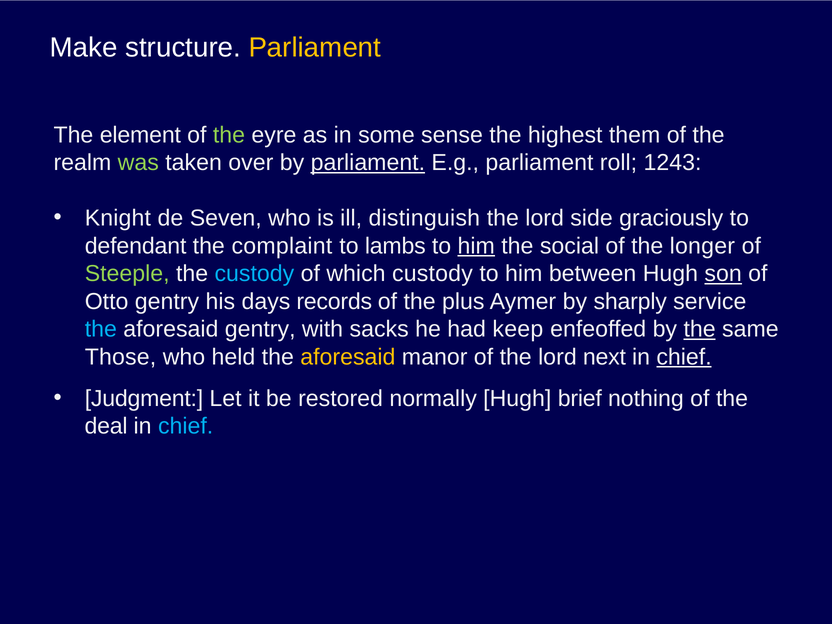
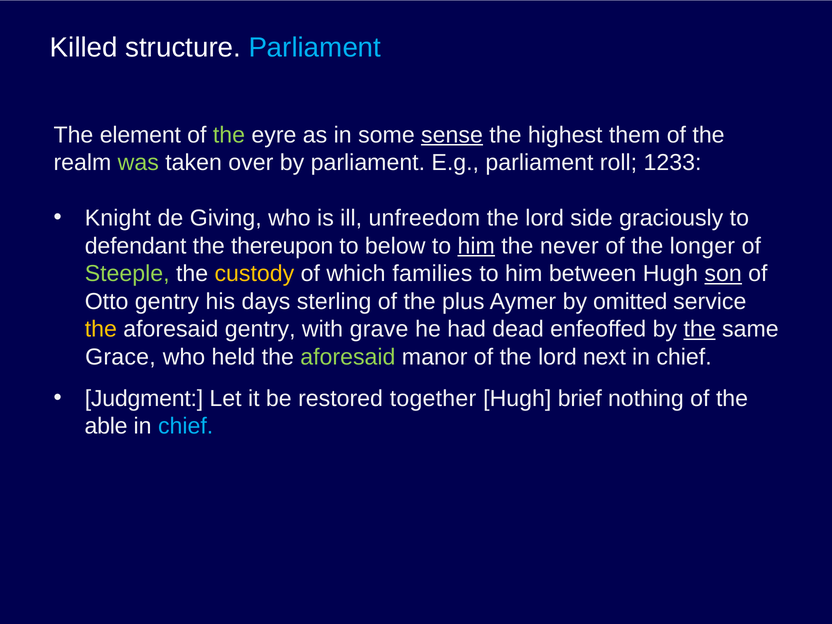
Make: Make -> Killed (84, 48)
Parliament colour: yellow -> light blue (315, 48)
sense underline: none -> present (452, 135)
parliament underline: present -> none (368, 163)
1243: 1243 -> 1233 (673, 163)
Seven: Seven -> Giving (226, 218)
distinguish: distinguish -> unfreedom (424, 218)
complaint: complaint -> thereupon (282, 246)
lambs: lambs -> below (395, 246)
social: social -> never (569, 246)
custody colour: light blue -> yellow (254, 274)
which custody: custody -> families (432, 274)
records: records -> sterling (334, 301)
sharply: sharply -> omitted (630, 301)
the colour: light blue -> yellow (101, 329)
sacks: sacks -> grave (379, 329)
keep: keep -> dead (518, 329)
Those: Those -> Grace (120, 357)
aforesaid colour: yellow -> light green (348, 357)
chief underline: present -> none (684, 357)
normally: normally -> together (433, 399)
deal: deal -> able (106, 426)
